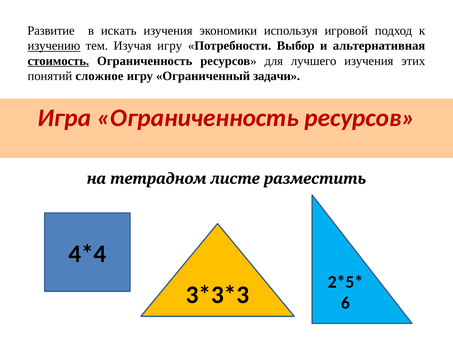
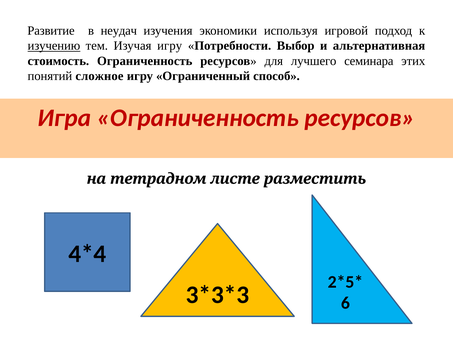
искать: искать -> неудач (119, 31)
стоимость underline: present -> none (58, 61)
лучшего изучения: изучения -> семинара (369, 61)
задачи: задачи -> способ (276, 76)
